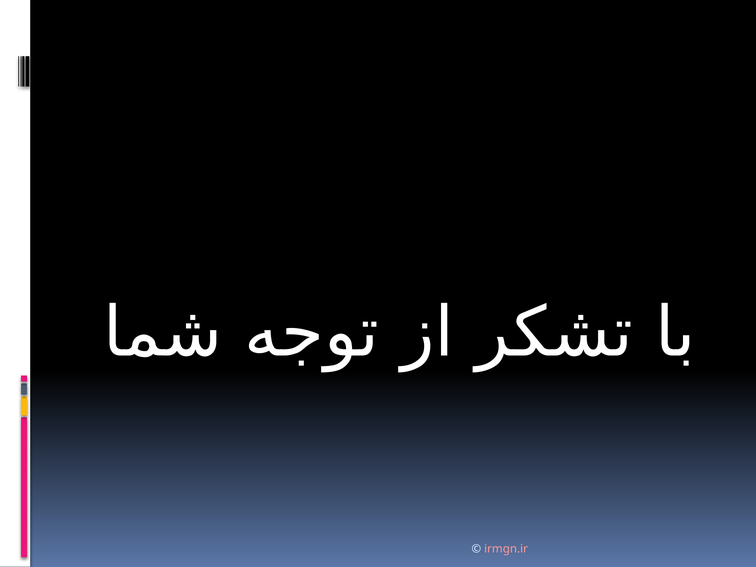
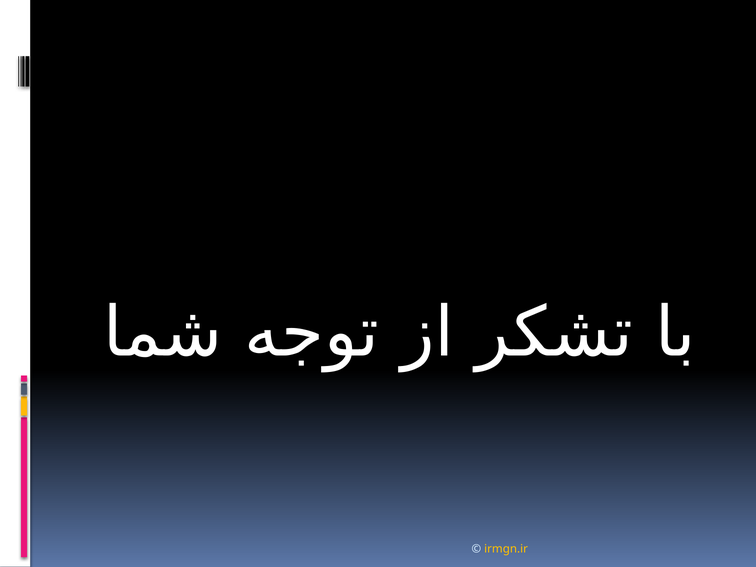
irmgn.ir colour: pink -> yellow (506, 549)
